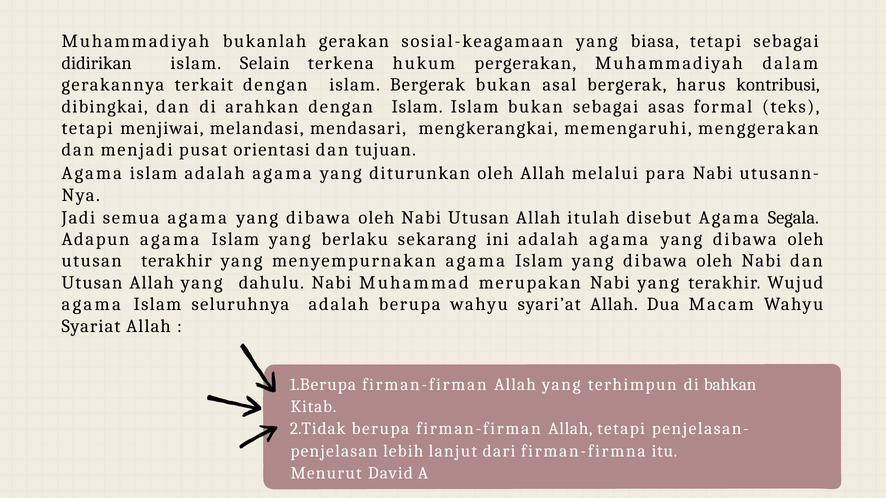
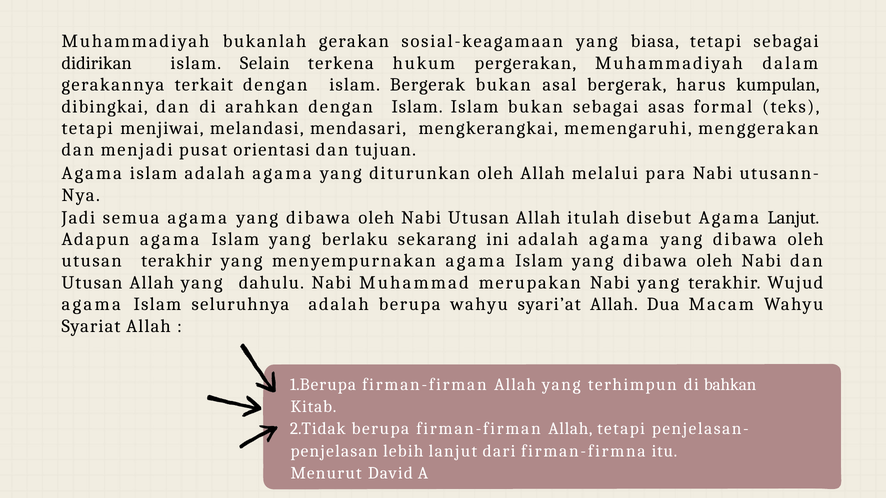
kontribusi: kontribusi -> kumpulan (778, 85)
Agama Segala: Segala -> Lanjut (793, 218)
